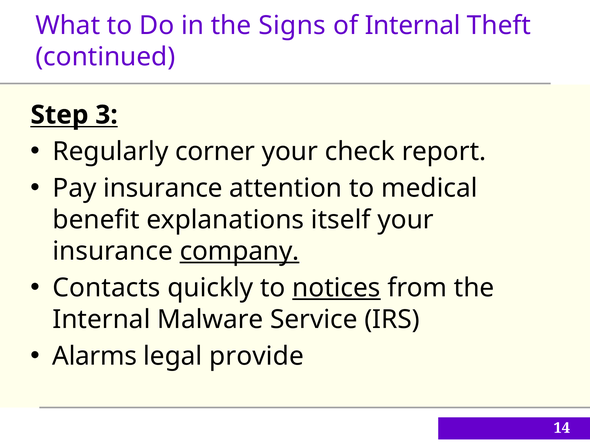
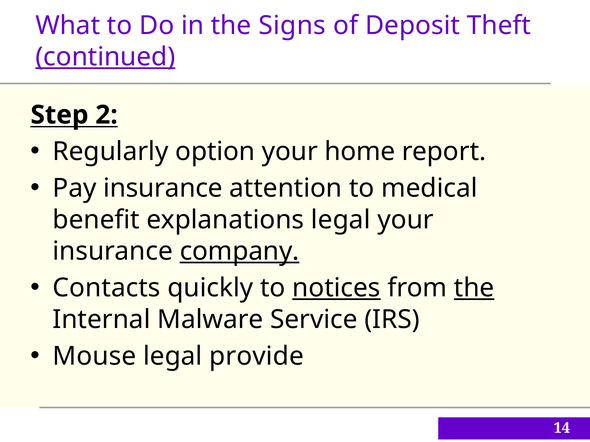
of Internal: Internal -> Deposit (413, 25)
continued underline: none -> present (105, 57)
3: 3 -> 2 (107, 115)
corner: corner -> option (215, 152)
check: check -> home (360, 152)
explanations itself: itself -> legal (341, 220)
the underline: none -> present (474, 288)
Alarms: Alarms -> Mouse (94, 356)
